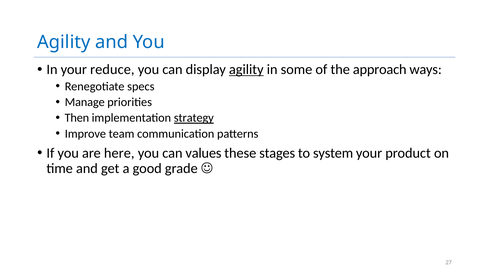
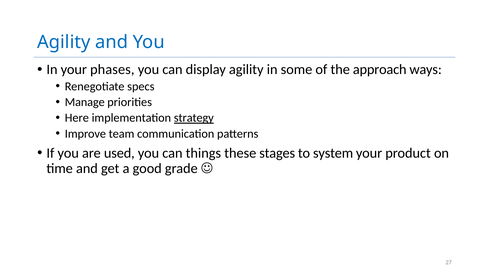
reduce: reduce -> phases (112, 70)
agility underline: present -> none (246, 70)
Then: Then -> Here (77, 118)
here: here -> used (119, 153)
values: values -> things (203, 153)
